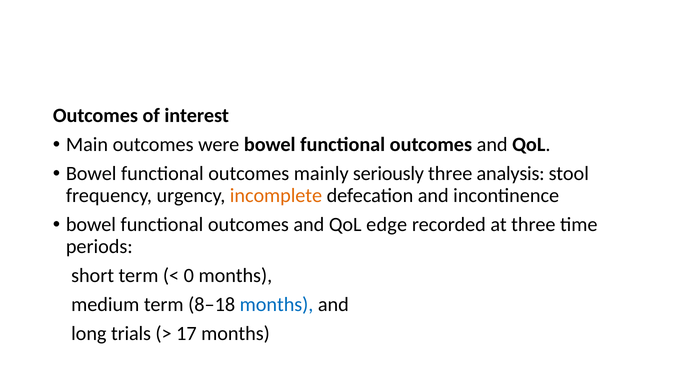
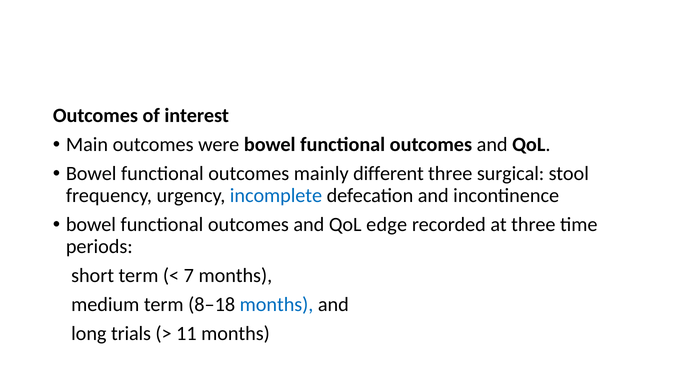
seriously: seriously -> different (388, 174)
analysis: analysis -> surgical (511, 174)
incomplete colour: orange -> blue (276, 196)
0: 0 -> 7 (189, 276)
17: 17 -> 11 (186, 334)
